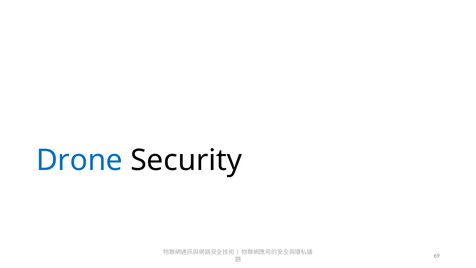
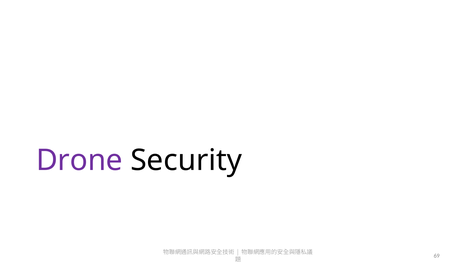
Drone colour: blue -> purple (79, 160)
